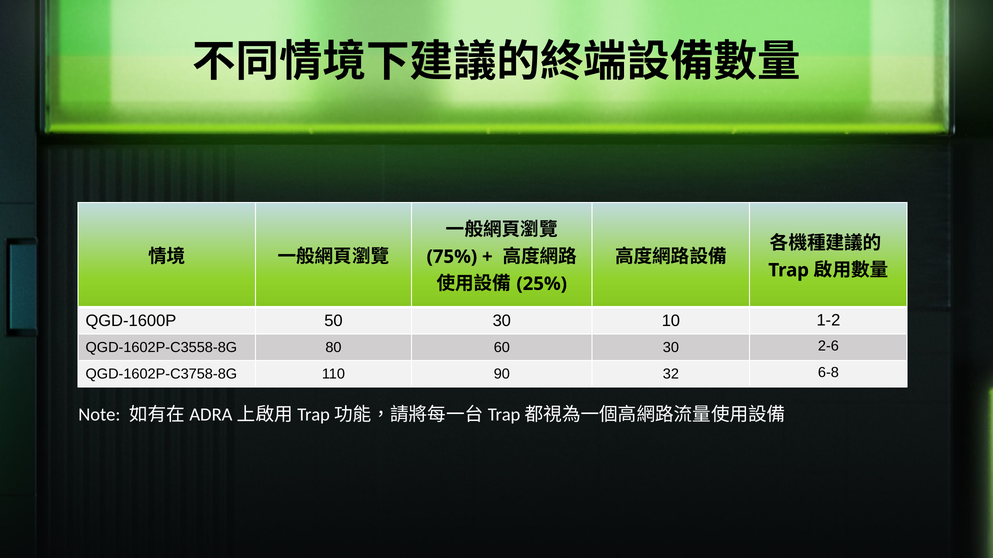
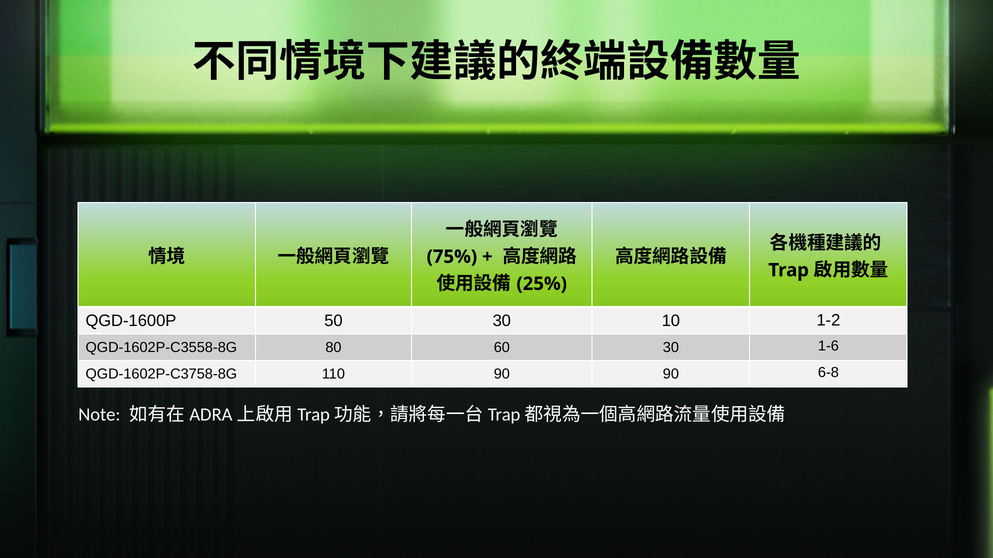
2-6: 2-6 -> 1-6 (828, 346)
90 32: 32 -> 90 (671, 374)
